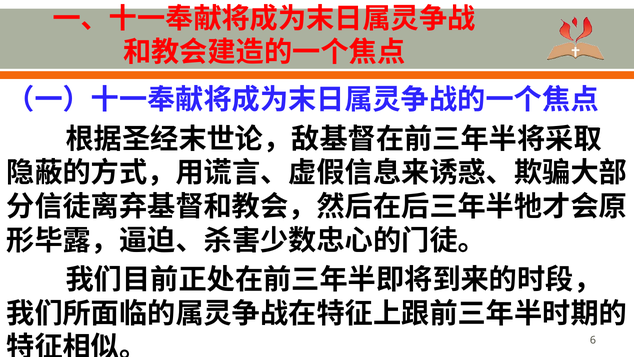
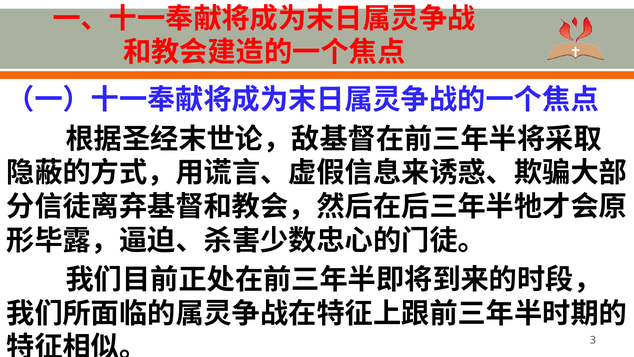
6: 6 -> 3 (593, 340)
